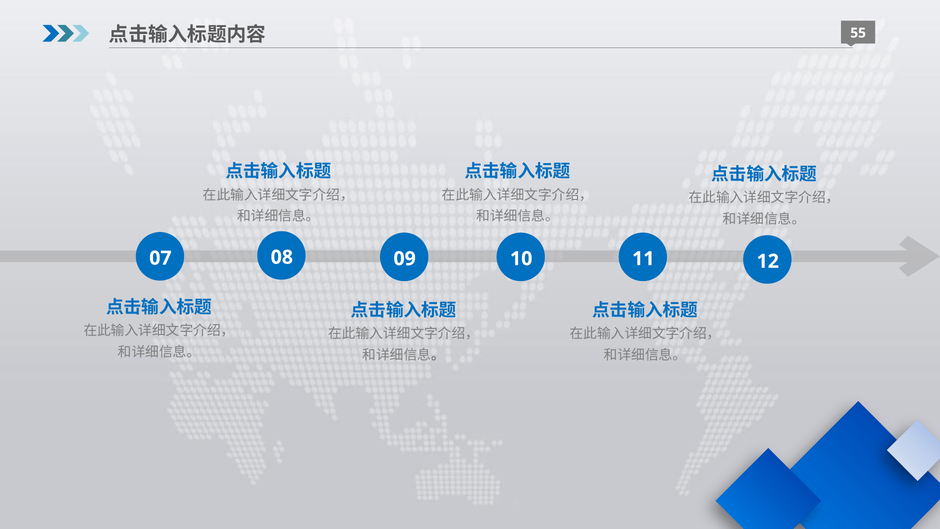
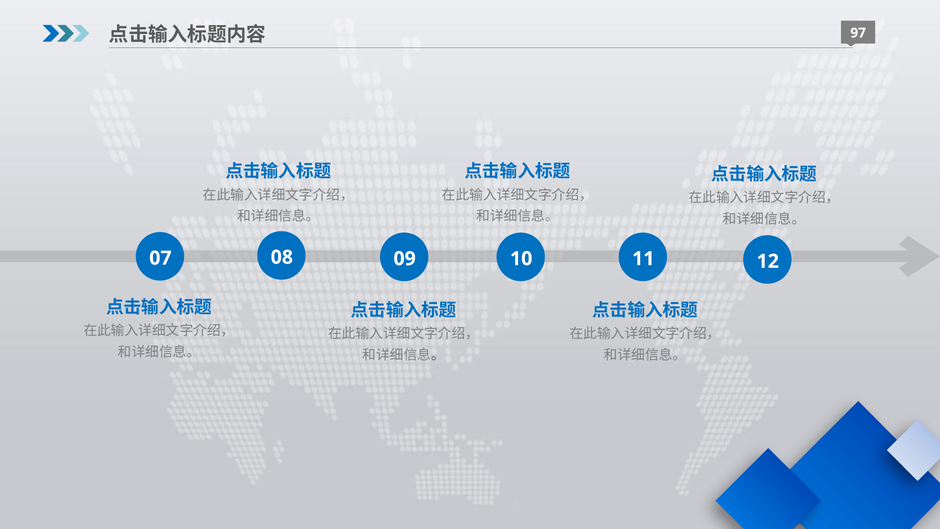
55: 55 -> 97 (858, 33)
